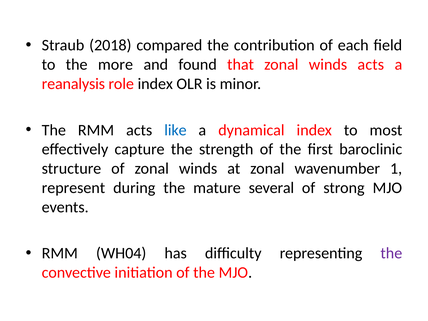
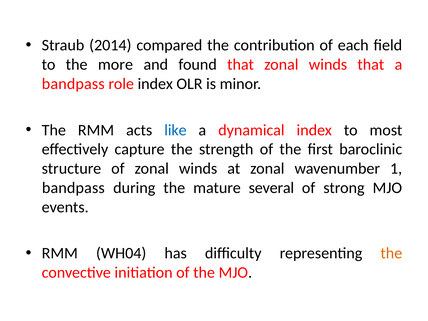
2018: 2018 -> 2014 (110, 45)
winds acts: acts -> that (371, 65)
reanalysis: reanalysis -> bandpass (73, 84)
represent: represent -> bandpass (73, 188)
the colour: purple -> orange (391, 253)
